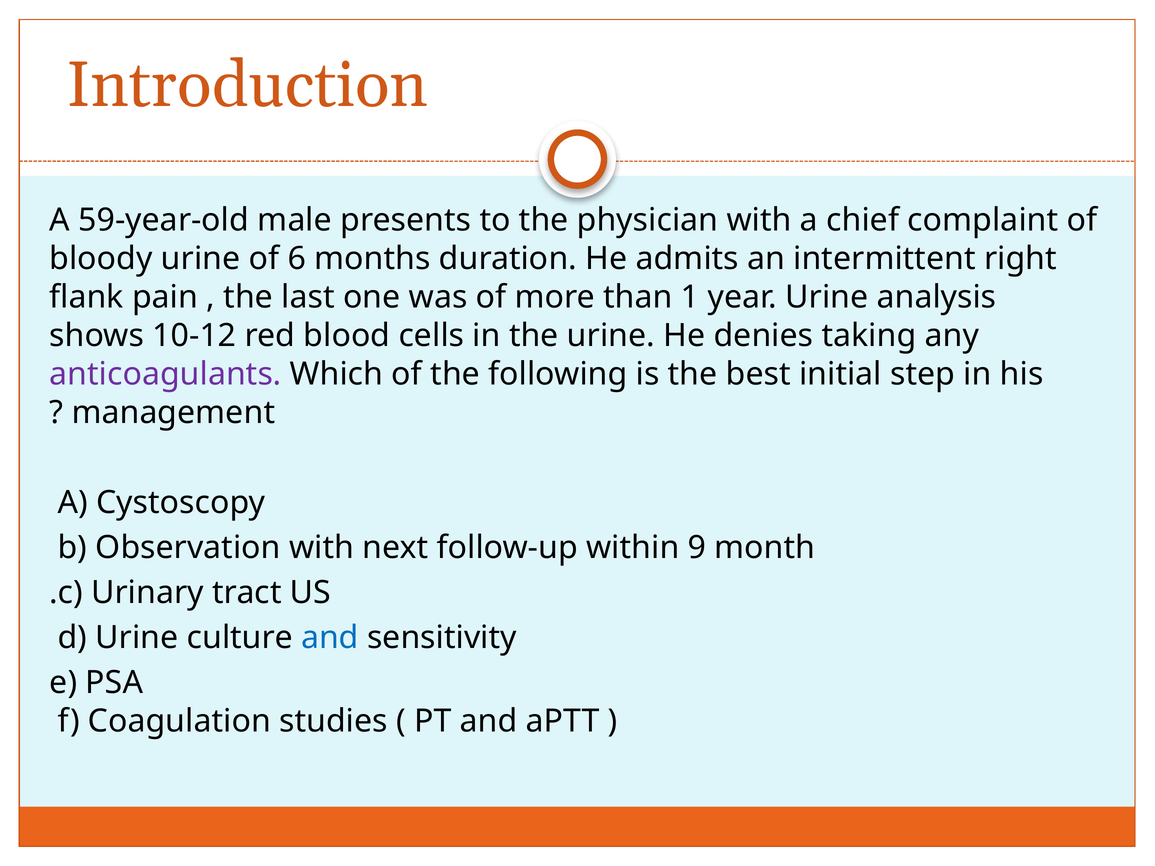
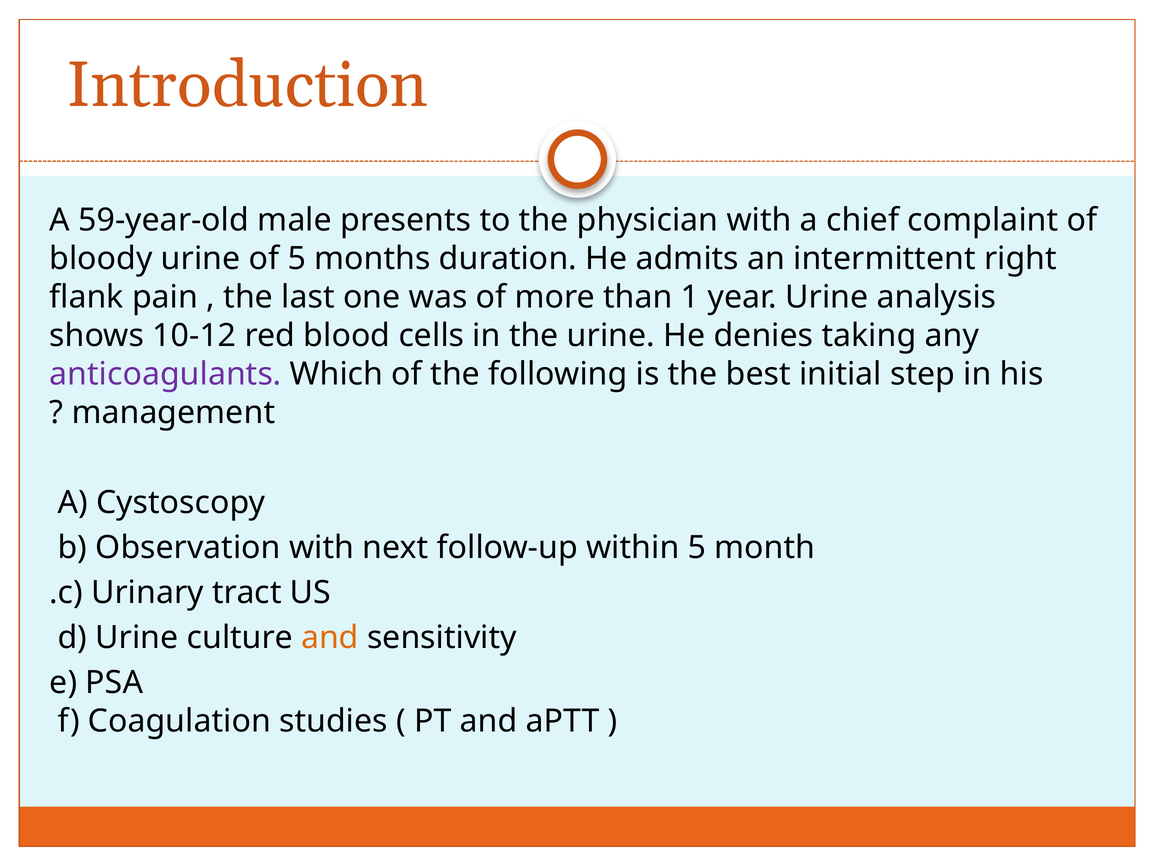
of 6: 6 -> 5 (297, 259)
within 9: 9 -> 5 (697, 548)
and colour: blue -> orange (330, 638)
